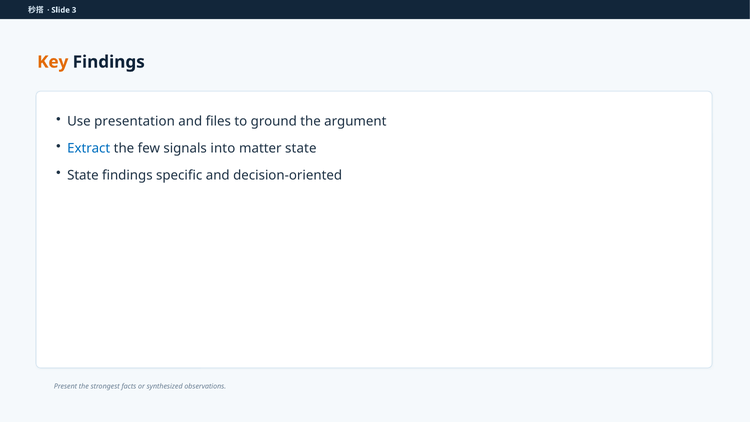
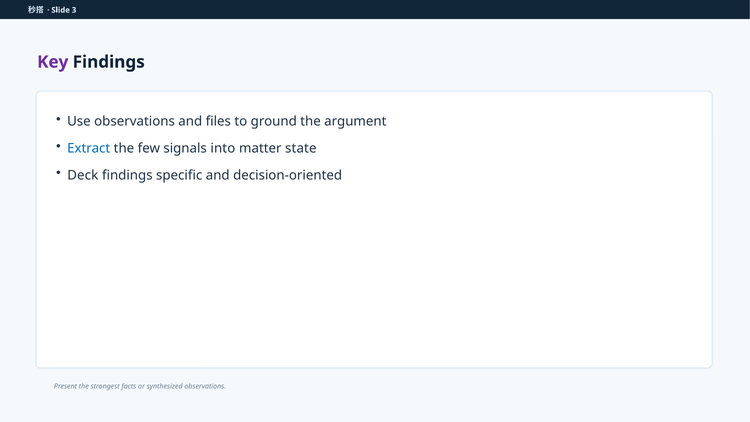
Key colour: orange -> purple (53, 62)
Use presentation: presentation -> observations (135, 121)
State: State -> Deck (83, 175)
